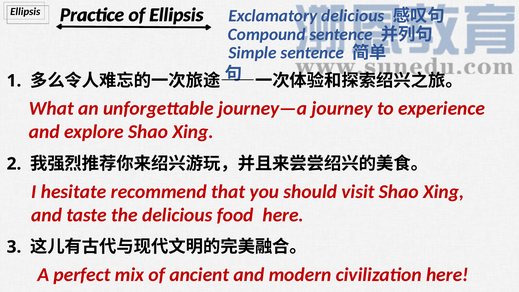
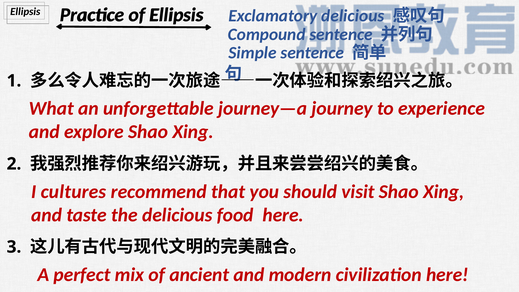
hesitate: hesitate -> cultures (74, 192)
